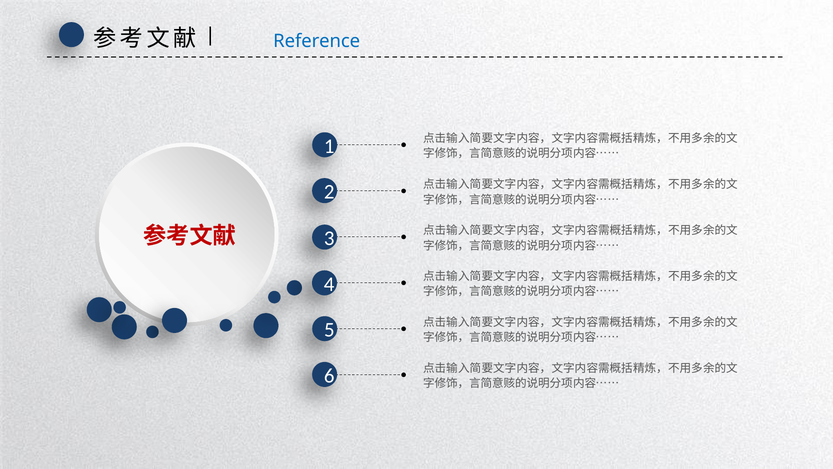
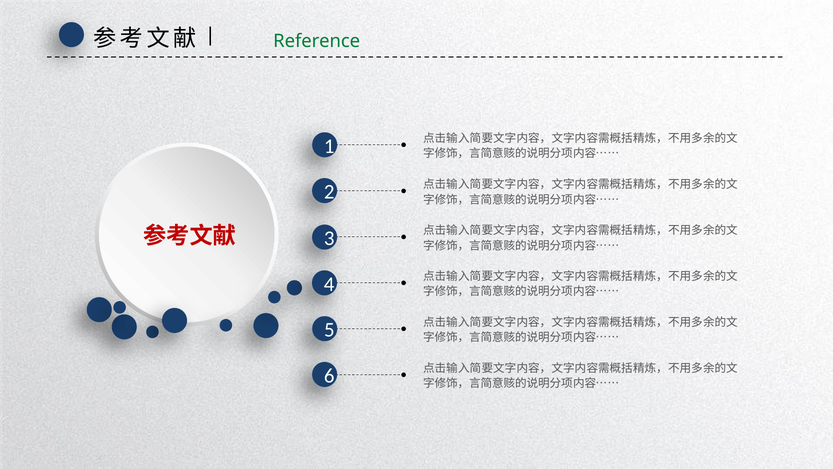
Reference colour: blue -> green (317, 41)
